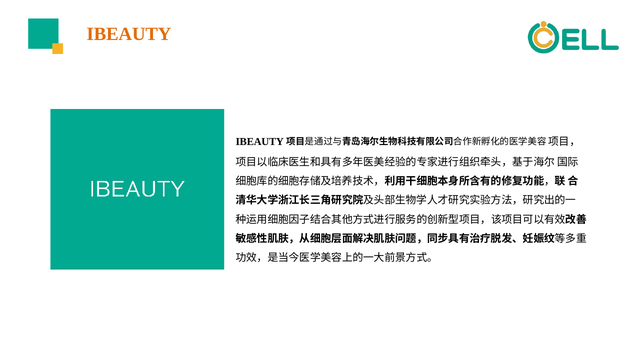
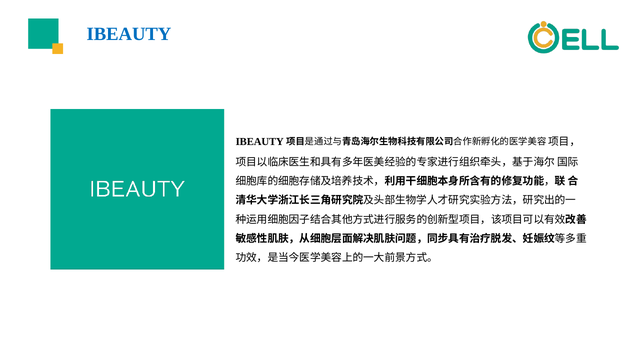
IBEAUTY colour: orange -> blue (129, 34)
